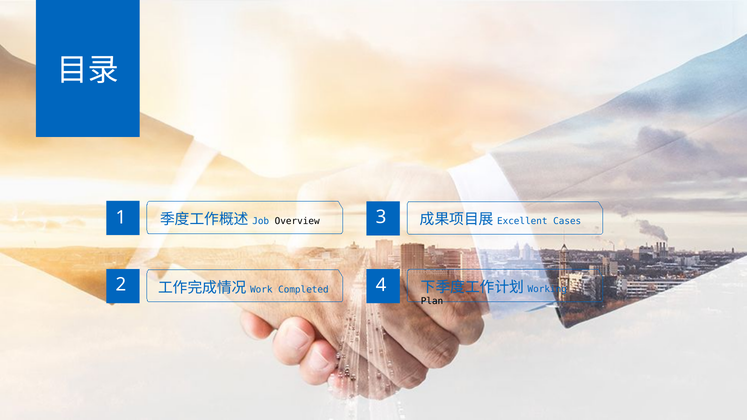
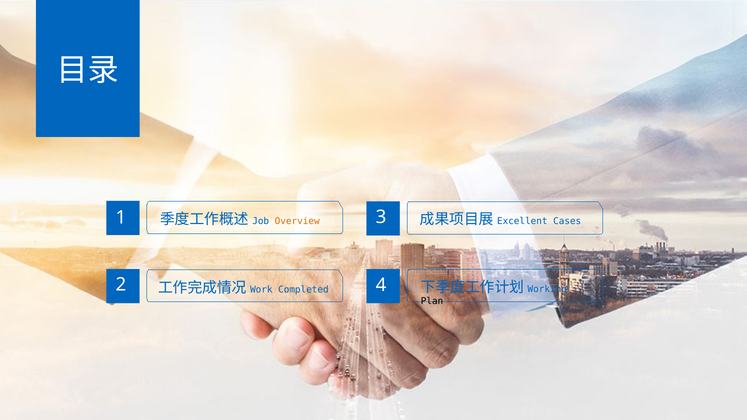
Overview colour: black -> orange (297, 221)
